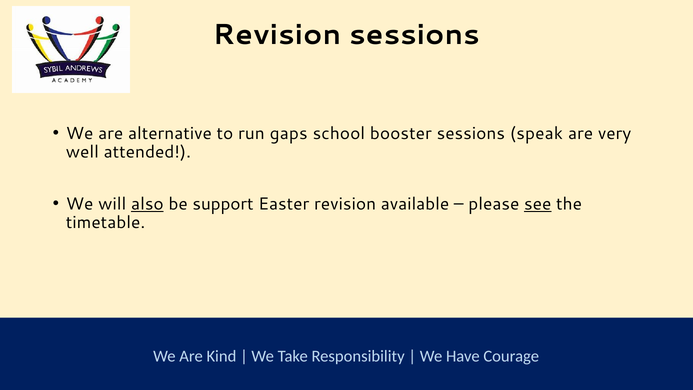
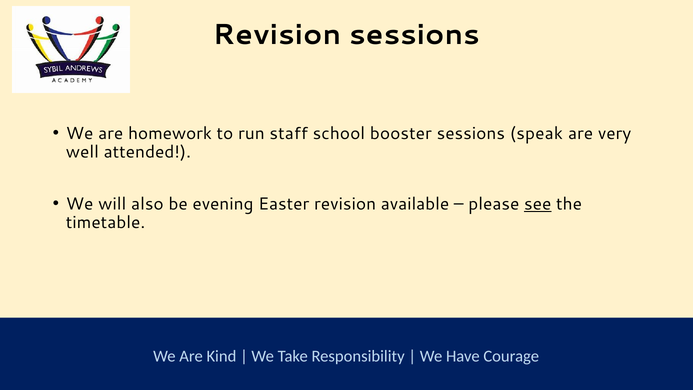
alternative: alternative -> homework (170, 133)
gaps: gaps -> staff (289, 133)
also underline: present -> none (147, 204)
support: support -> evening (223, 204)
